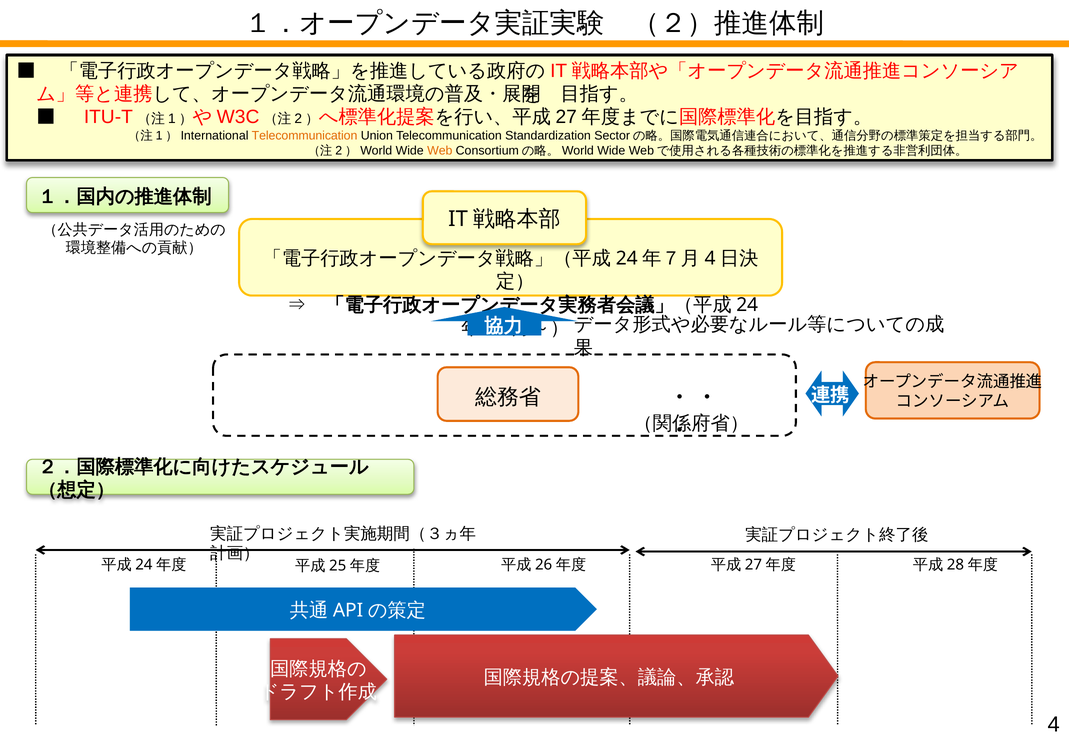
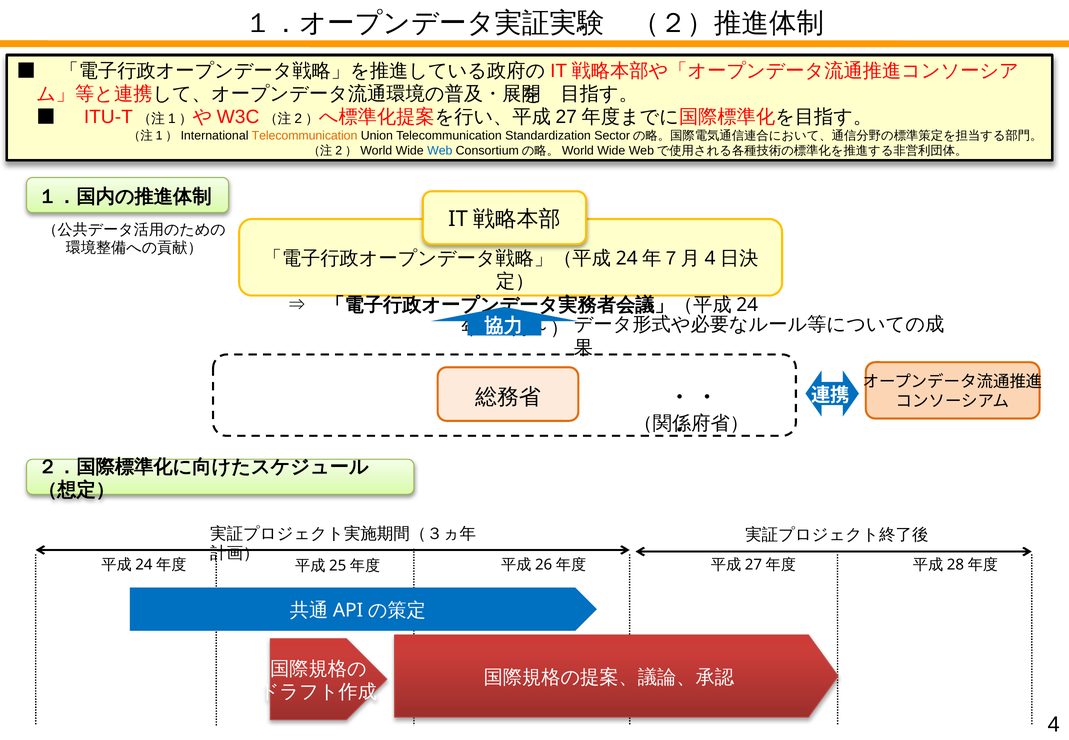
Web colour: orange -> blue (440, 150)
